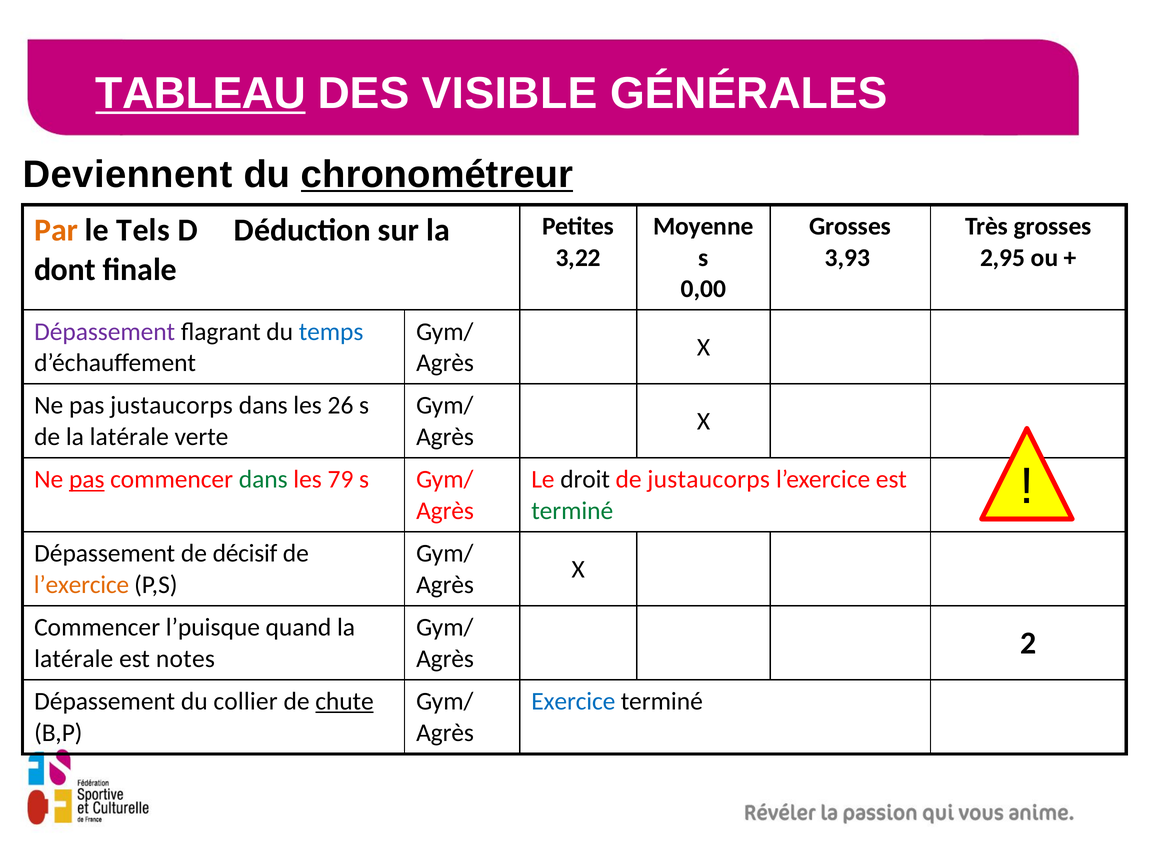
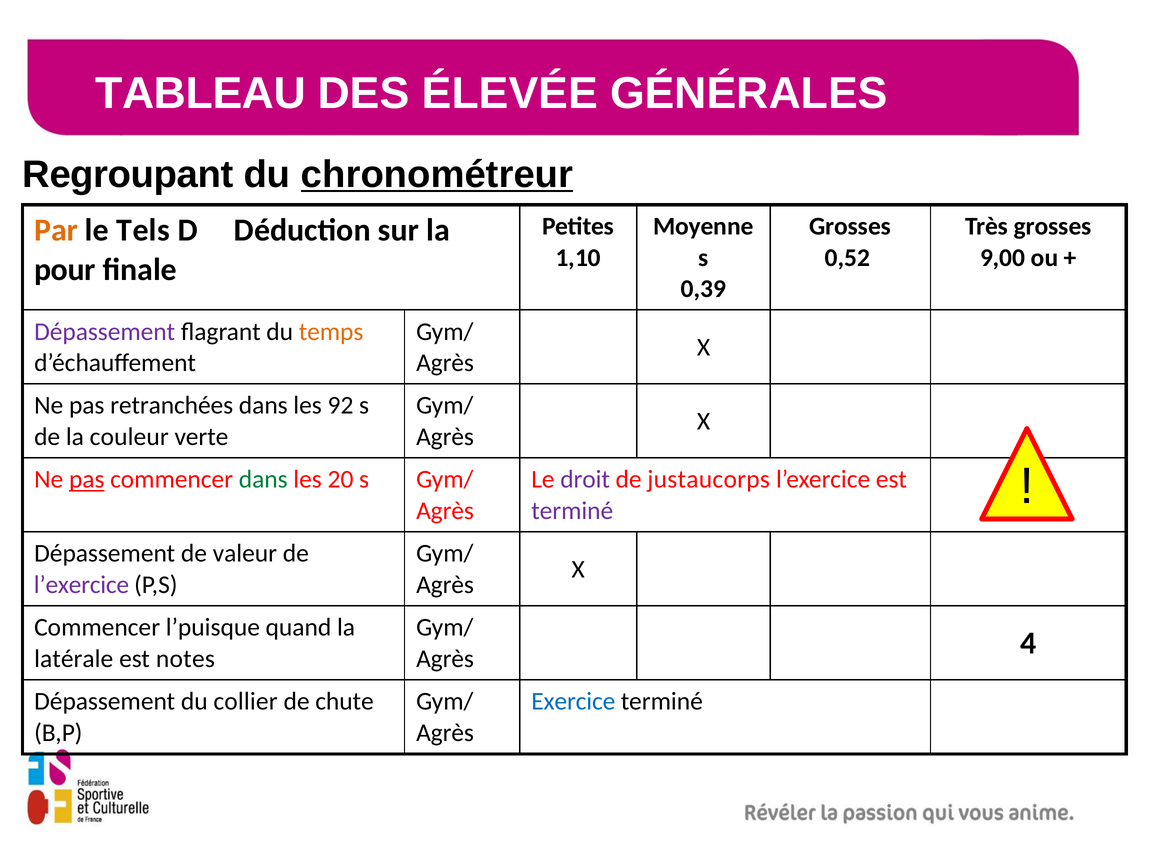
TABLEAU underline: present -> none (201, 94)
VISIBLE: VISIBLE -> ÉLEVÉE (510, 94)
Deviennent: Deviennent -> Regroupant (128, 175)
3,22: 3,22 -> 1,10 (578, 258)
3,93: 3,93 -> 0,52 (847, 258)
2,95: 2,95 -> 9,00 (1003, 258)
dont: dont -> pour (65, 269)
0,00: 0,00 -> 0,39 (703, 289)
temps colour: blue -> orange (331, 331)
pas justaucorps: justaucorps -> retranchées (172, 405)
26: 26 -> 92 (340, 405)
de la latérale: latérale -> couleur (129, 437)
79: 79 -> 20 (340, 479)
droit colour: black -> purple (585, 479)
terminé colour: green -> purple (572, 511)
décisif: décisif -> valeur (245, 553)
l’exercice colour: orange -> purple (81, 585)
2: 2 -> 4 (1028, 643)
chute underline: present -> none (345, 701)
